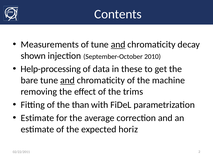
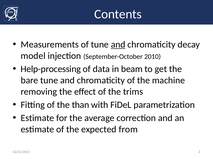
shown: shown -> model (33, 56)
these: these -> beam (132, 69)
and underline: present -> none (68, 81)
horiz: horiz -> from (128, 130)
